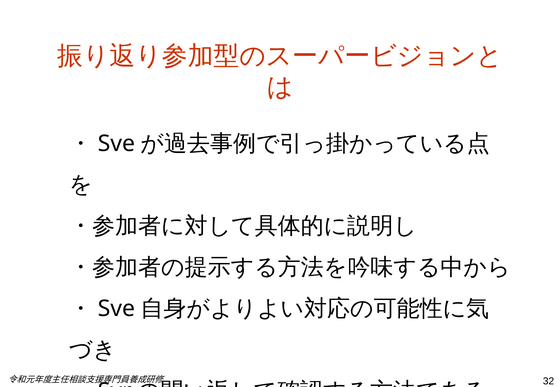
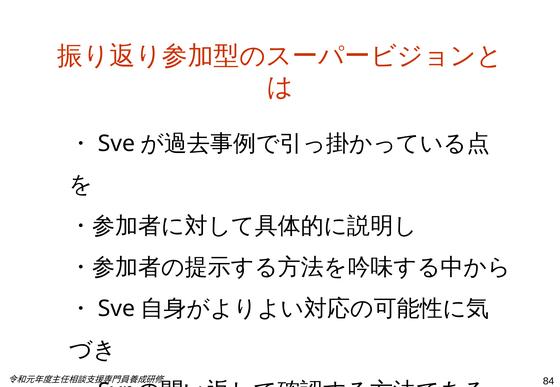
32: 32 -> 84 (549, 382)
